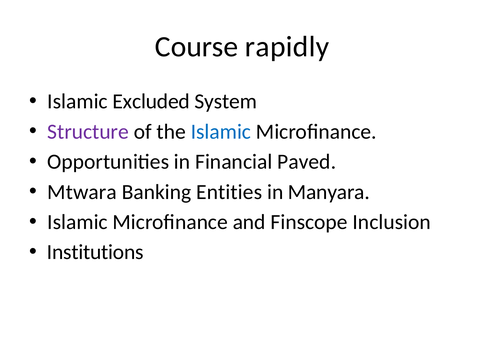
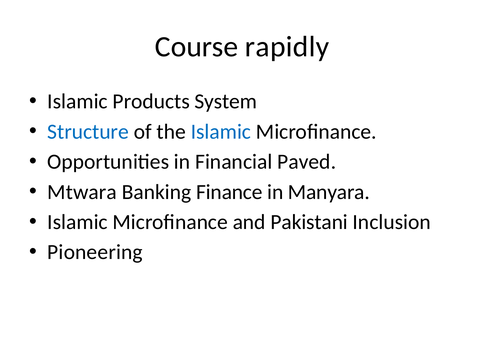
Excluded: Excluded -> Products (151, 102)
Structure colour: purple -> blue (88, 132)
Entities: Entities -> Finance (229, 192)
Finscope: Finscope -> Pakistani (309, 222)
Institutions: Institutions -> Pioneering (95, 253)
